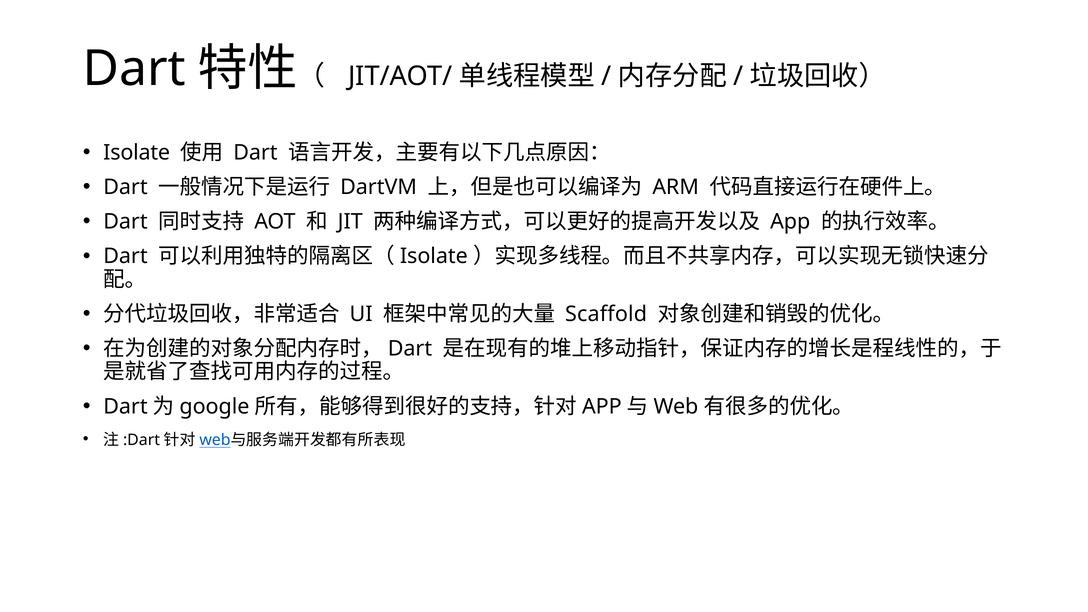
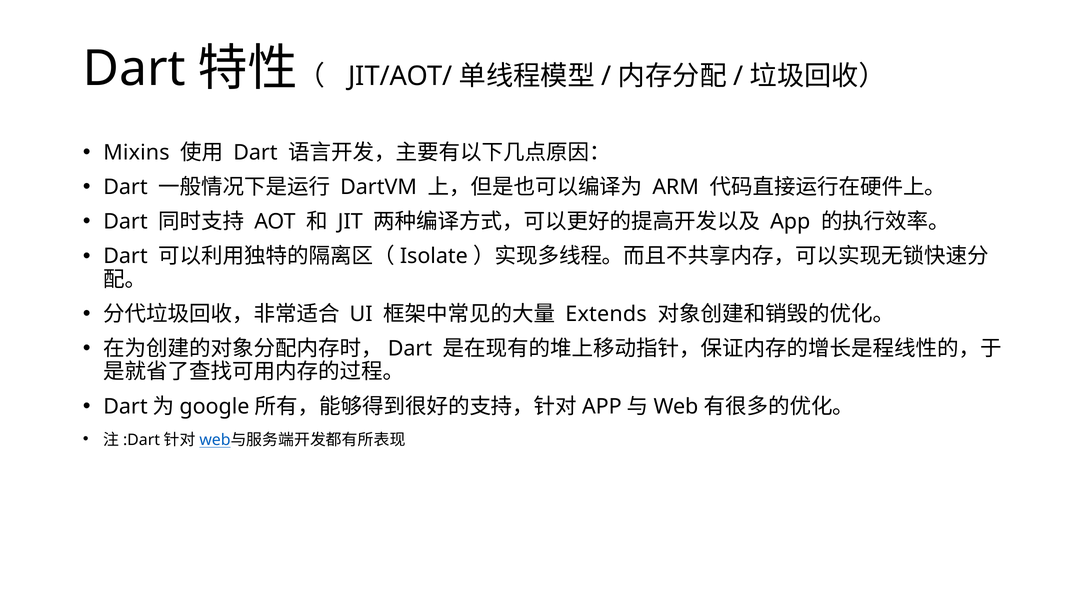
Isolate: Isolate -> Mixins (136, 153)
Scaffold: Scaffold -> Extends (606, 314)
